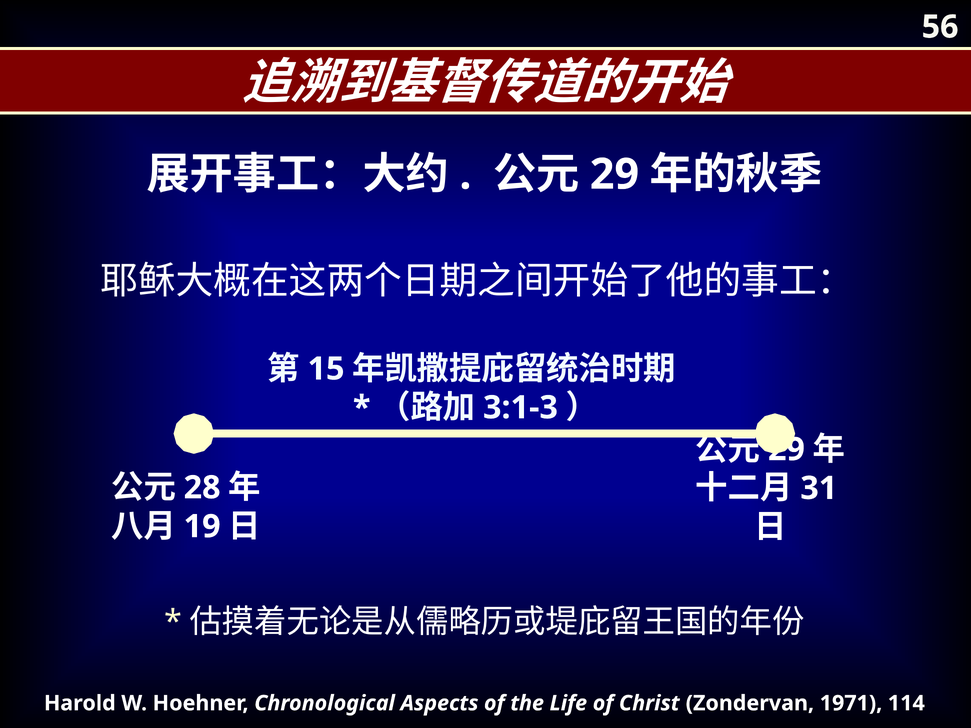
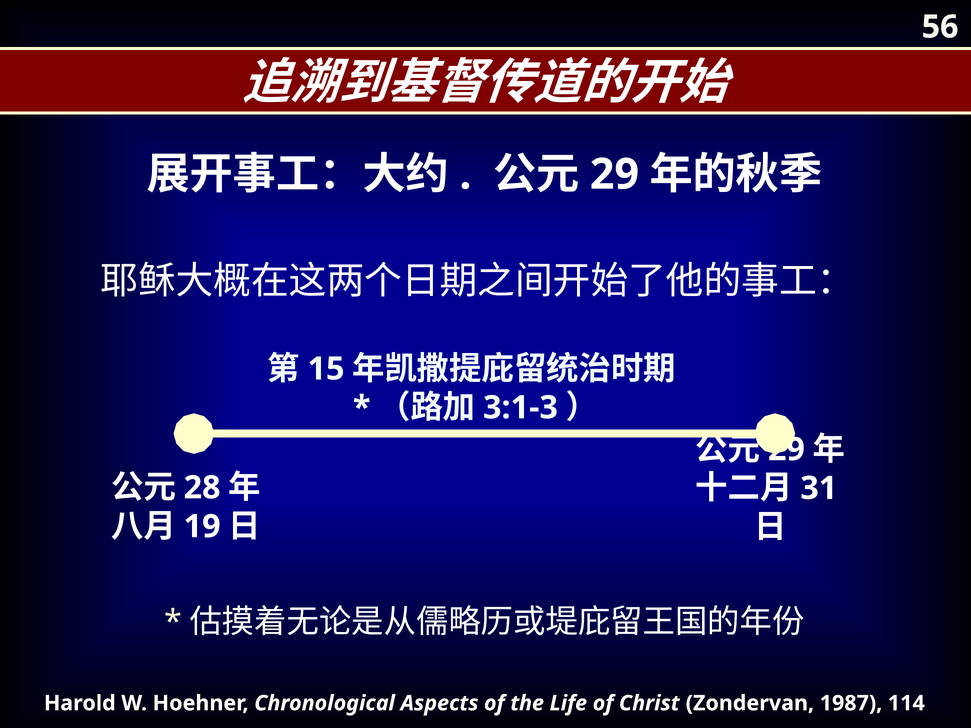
1971: 1971 -> 1987 (851, 703)
